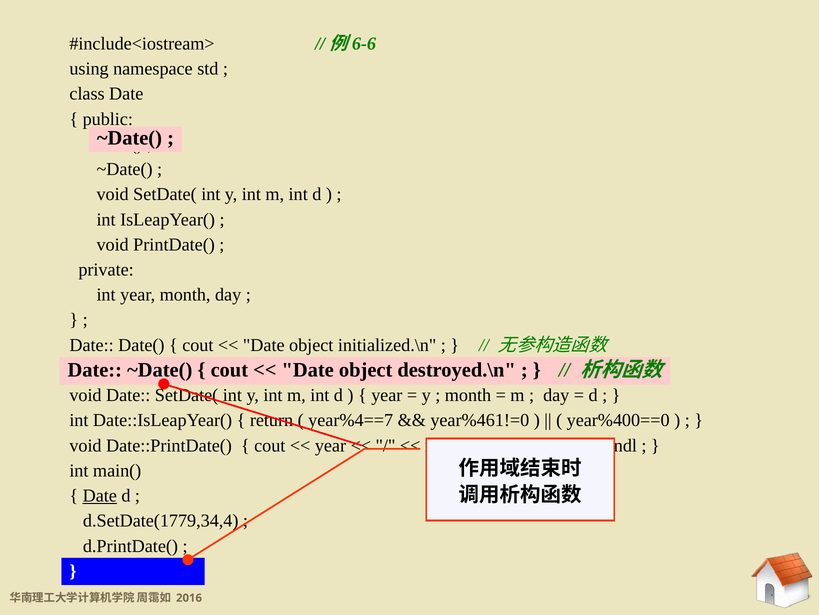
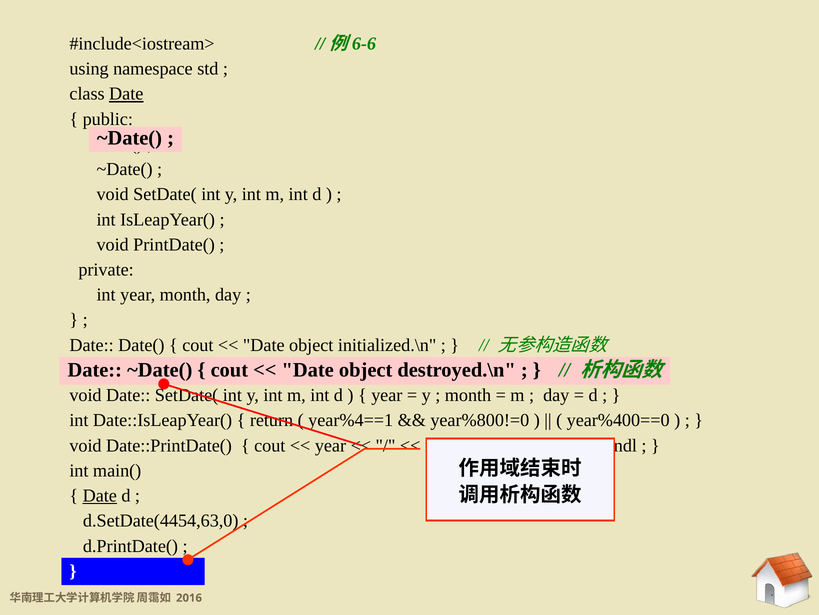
Date underline: none -> present (126, 94)
year%4==7: year%4==7 -> year%4==1 (351, 420)
year%461!=0: year%461!=0 -> year%800!=0 (480, 420)
d.SetDate(1779,34,4: d.SetDate(1779,34,4 -> d.SetDate(4454,63,0 (161, 520)
